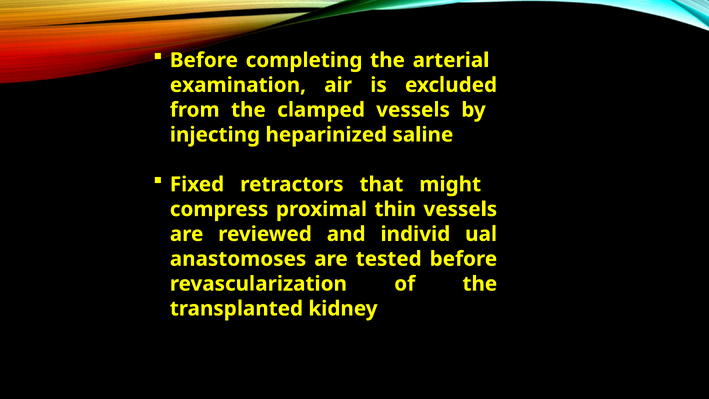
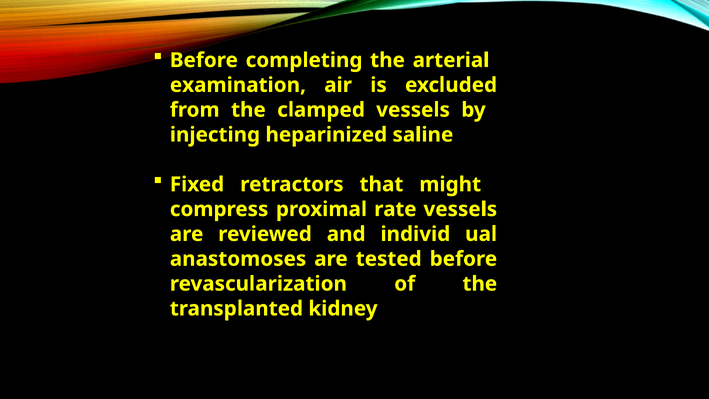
thin: thin -> rate (395, 209)
